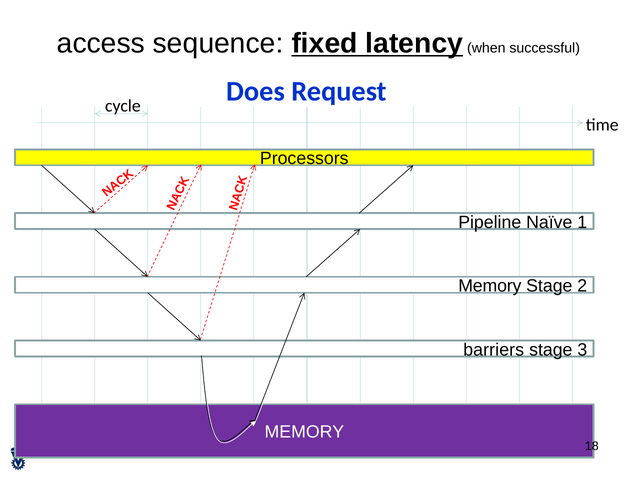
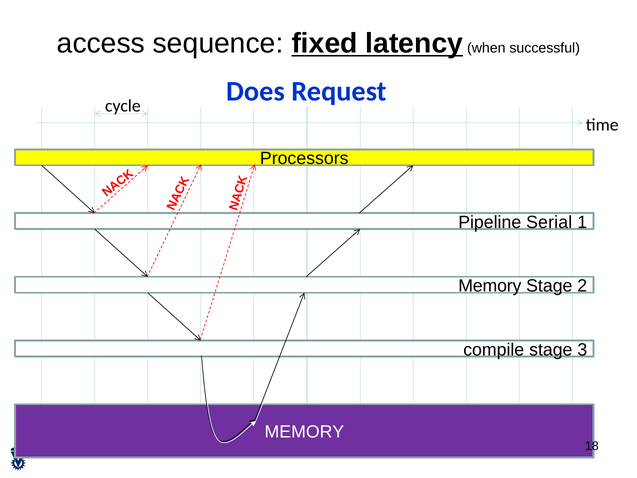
Naïve: Naïve -> Serial (549, 222)
barriers: barriers -> compile (494, 350)
